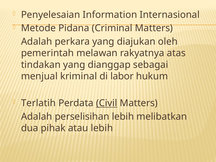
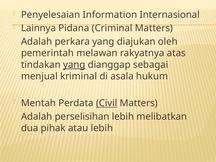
Metode: Metode -> Lainnya (38, 28)
yang underline: none -> present (74, 65)
labor: labor -> asala (122, 76)
Terlatih: Terlatih -> Mentah (38, 103)
